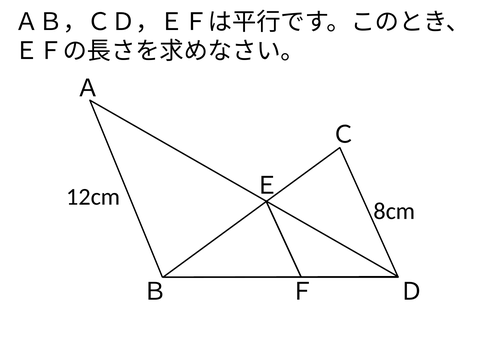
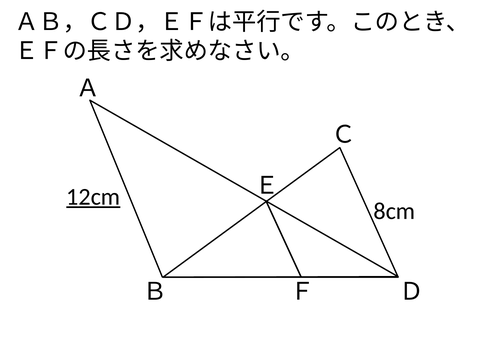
12cm underline: none -> present (93, 197)
